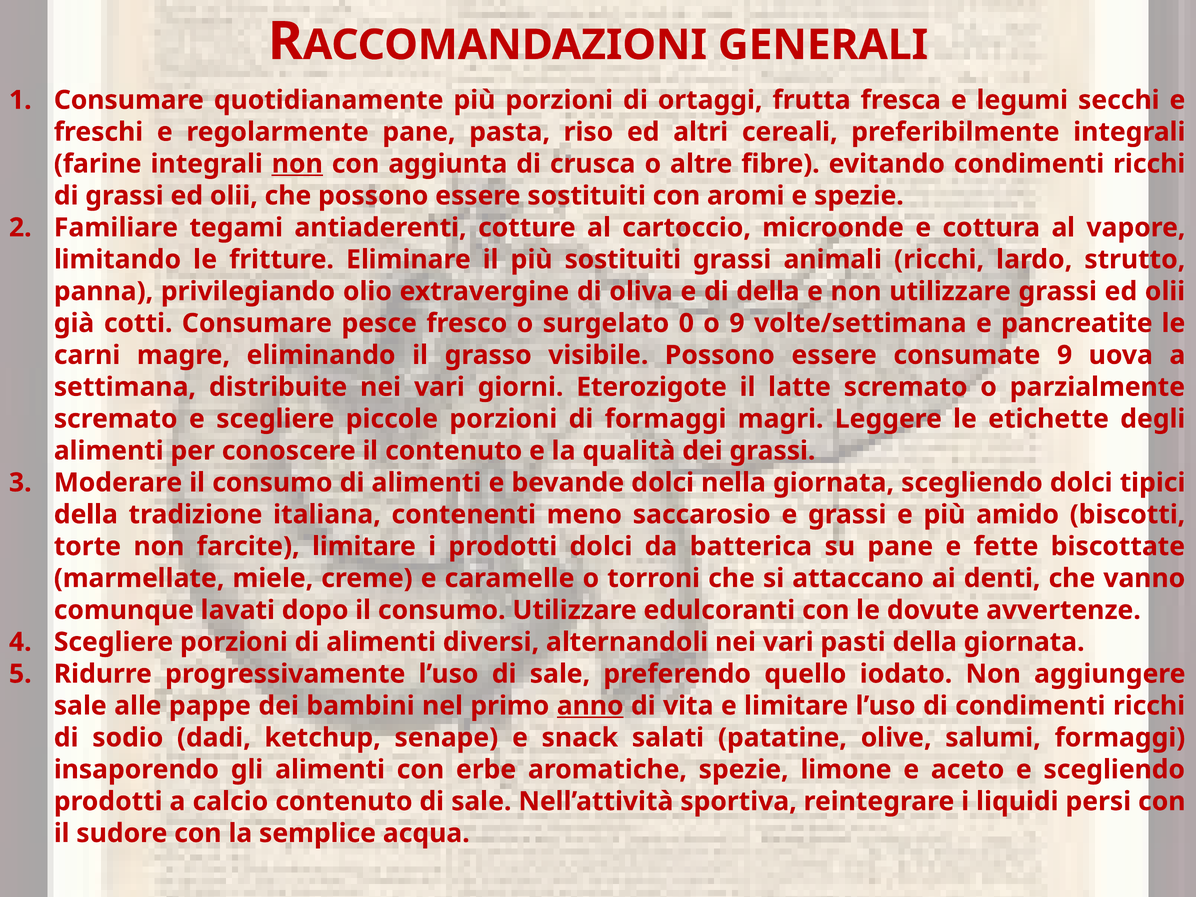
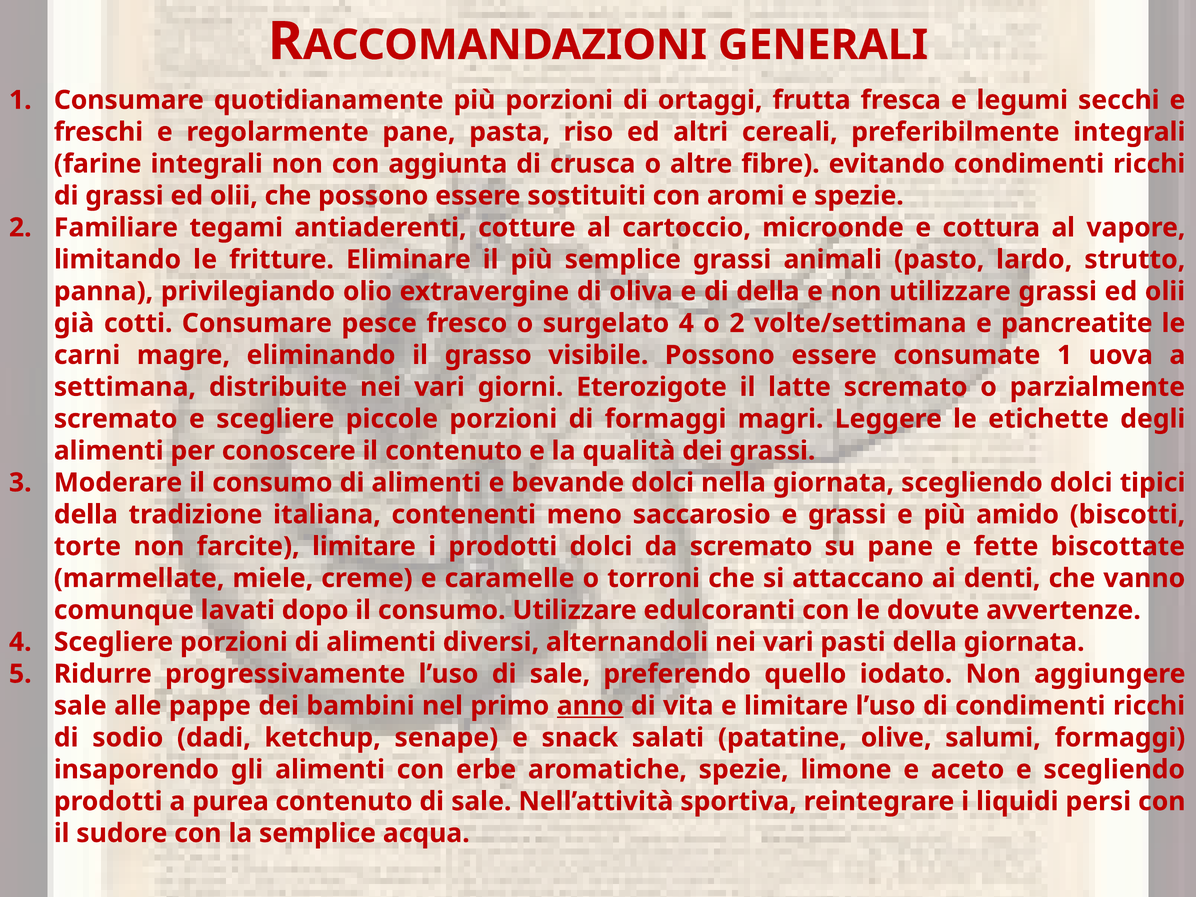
non underline: present -> none (297, 164)
più sostituiti: sostituiti -> semplice (623, 259)
animali ricchi: ricchi -> pasto (939, 259)
surgelato 0: 0 -> 4 (686, 323)
o 9: 9 -> 2 (737, 323)
consumate 9: 9 -> 1 (1065, 355)
da batterica: batterica -> scremato (751, 546)
calcio: calcio -> purea (231, 801)
